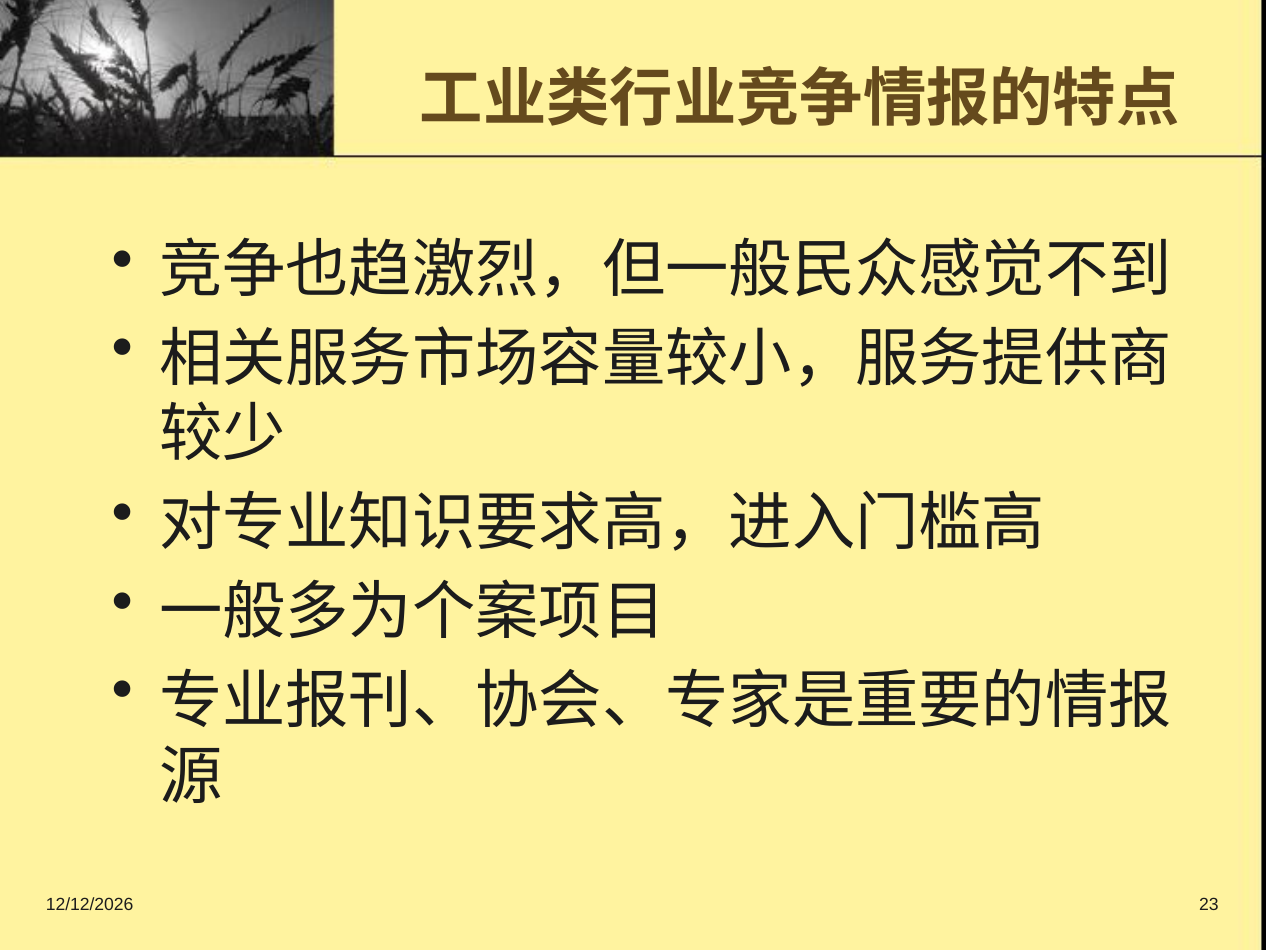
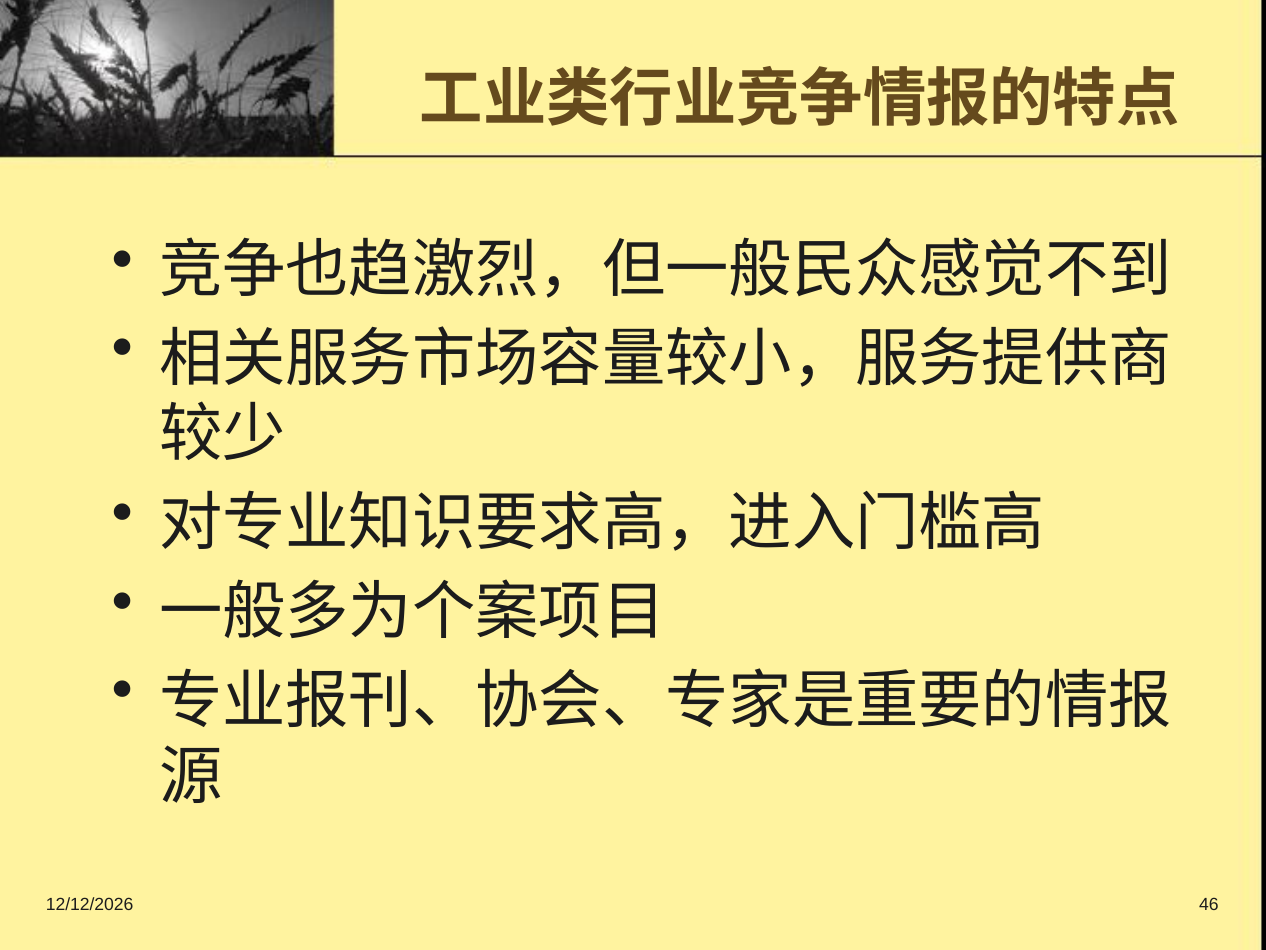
23: 23 -> 46 (1209, 904)
